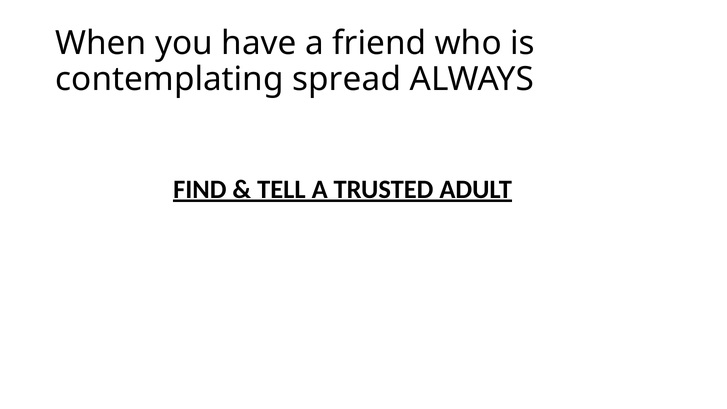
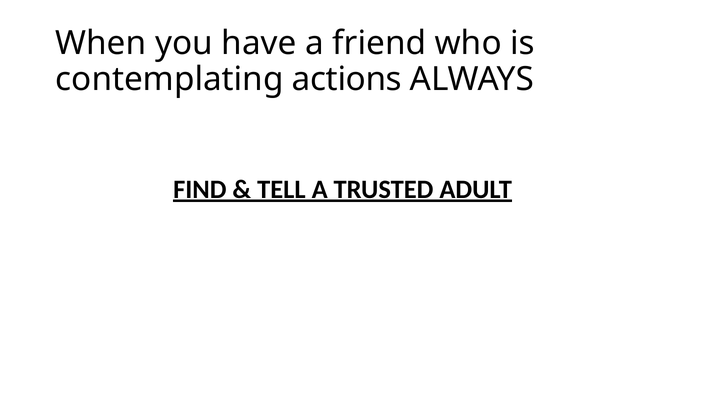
spread: spread -> actions (347, 79)
